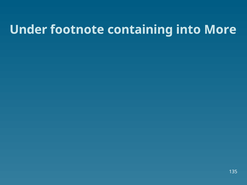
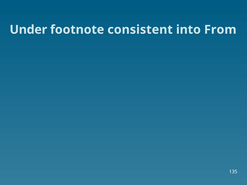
containing: containing -> consistent (140, 30)
More: More -> From (220, 30)
